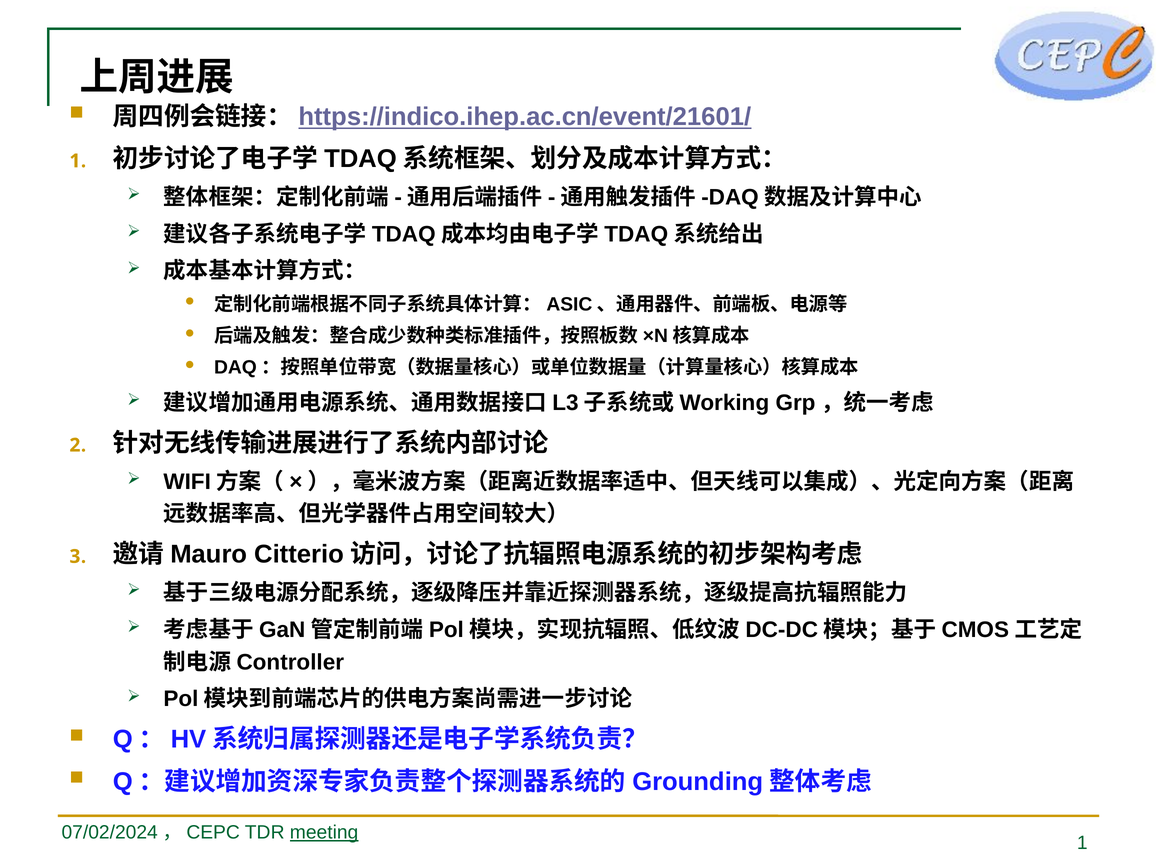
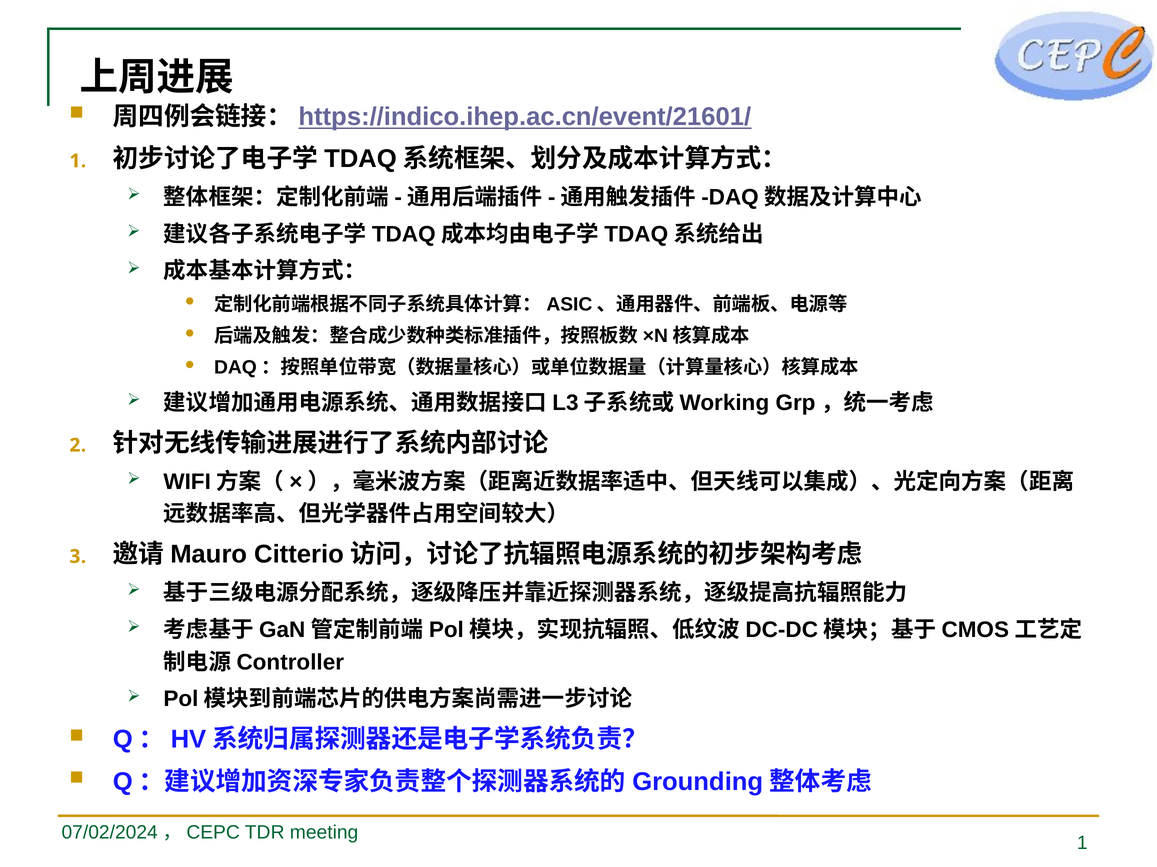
meeting underline: present -> none (324, 833)
